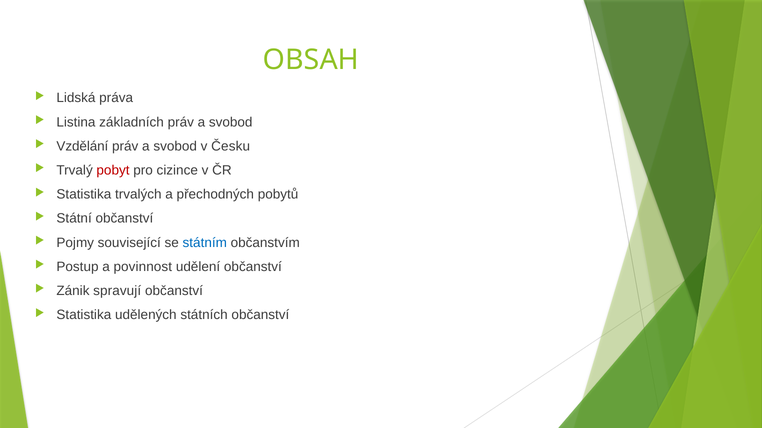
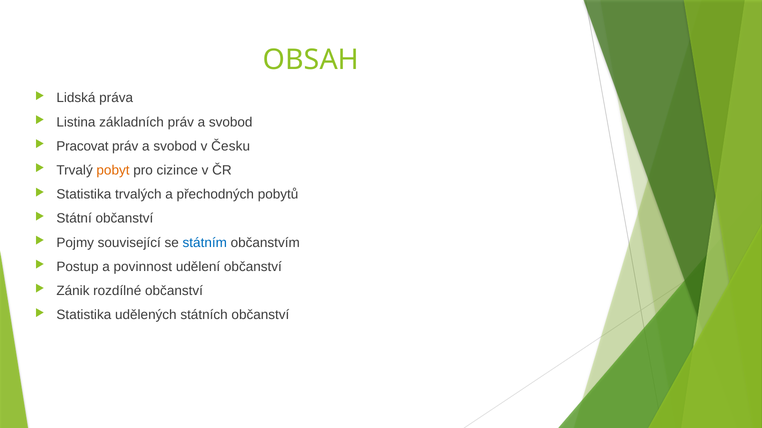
Vzdělání: Vzdělání -> Pracovat (82, 146)
pobyt colour: red -> orange (113, 171)
spravují: spravují -> rozdílné (117, 291)
